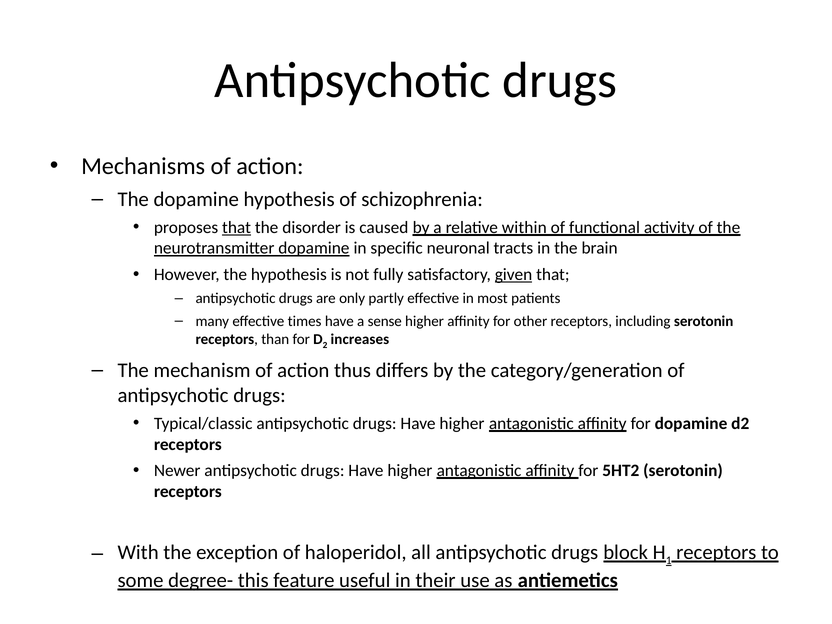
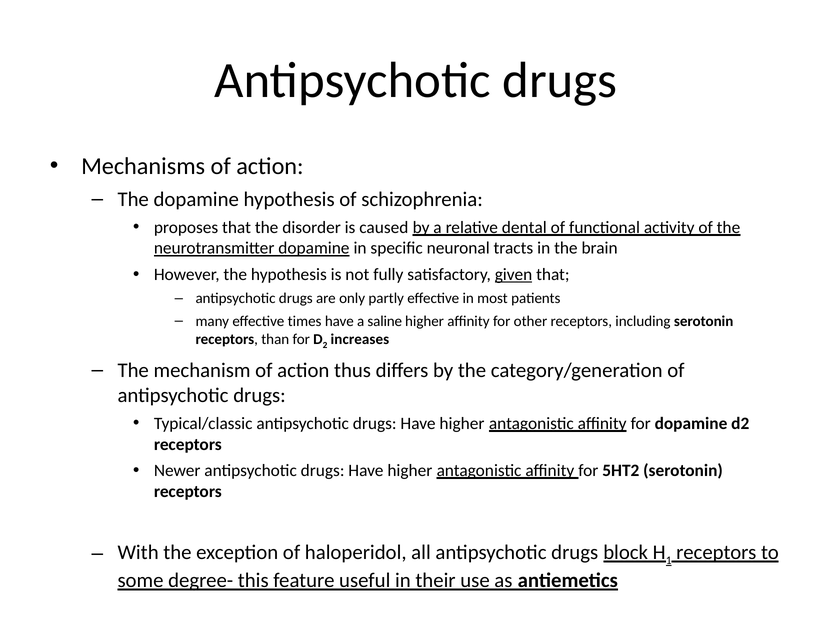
that underline: present -> none (237, 227)
within: within -> dental (524, 227)
sense: sense -> saline (385, 321)
